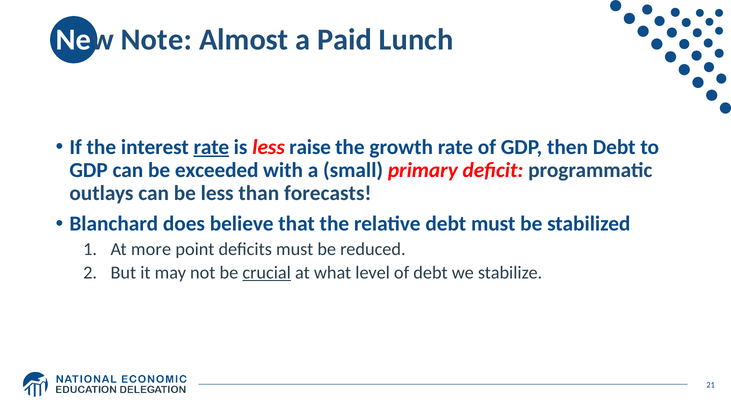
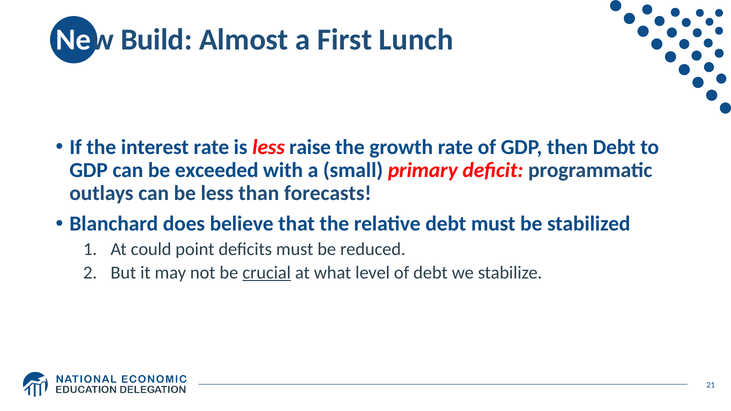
Note: Note -> Build (156, 40)
Paid: Paid -> First (345, 40)
rate underline: present -> none (211, 147)
more: more -> could (151, 249)
